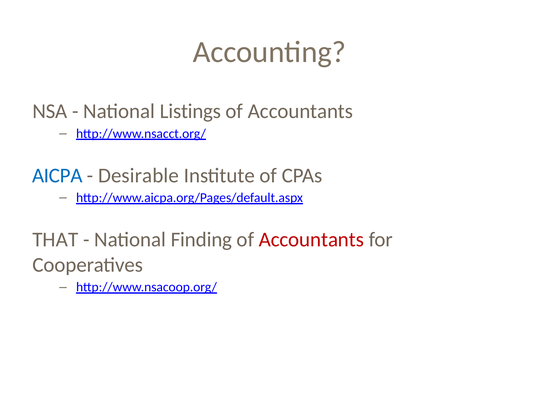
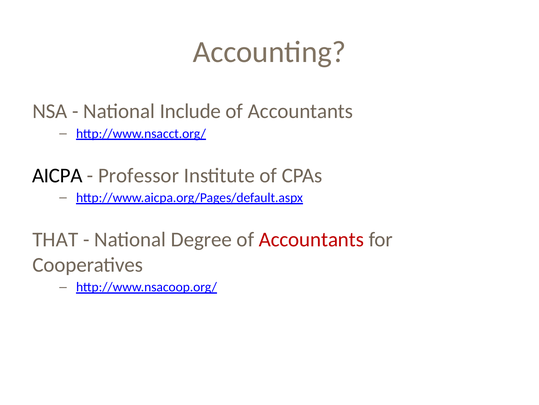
Listings: Listings -> Include (190, 111)
AICPA colour: blue -> black (57, 175)
Desirable: Desirable -> Professor (139, 175)
Finding: Finding -> Degree (201, 239)
